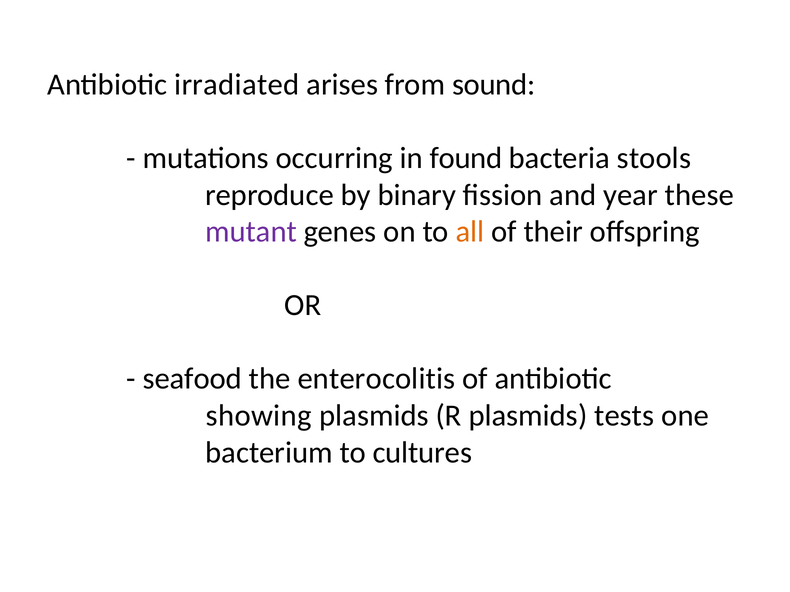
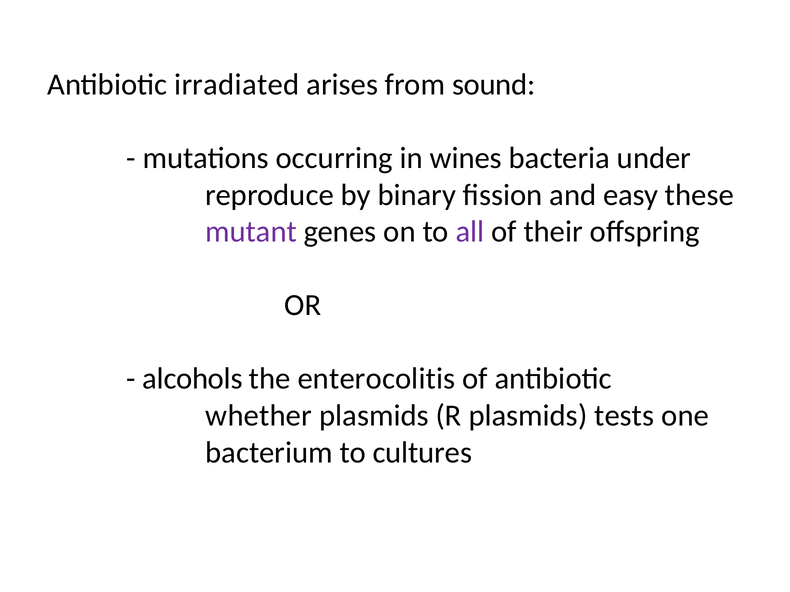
found: found -> wines (466, 158)
stools: stools -> under (654, 158)
year: year -> easy (631, 195)
all colour: orange -> purple (470, 232)
seafood: seafood -> alcohols (193, 379)
showing: showing -> whether (259, 416)
